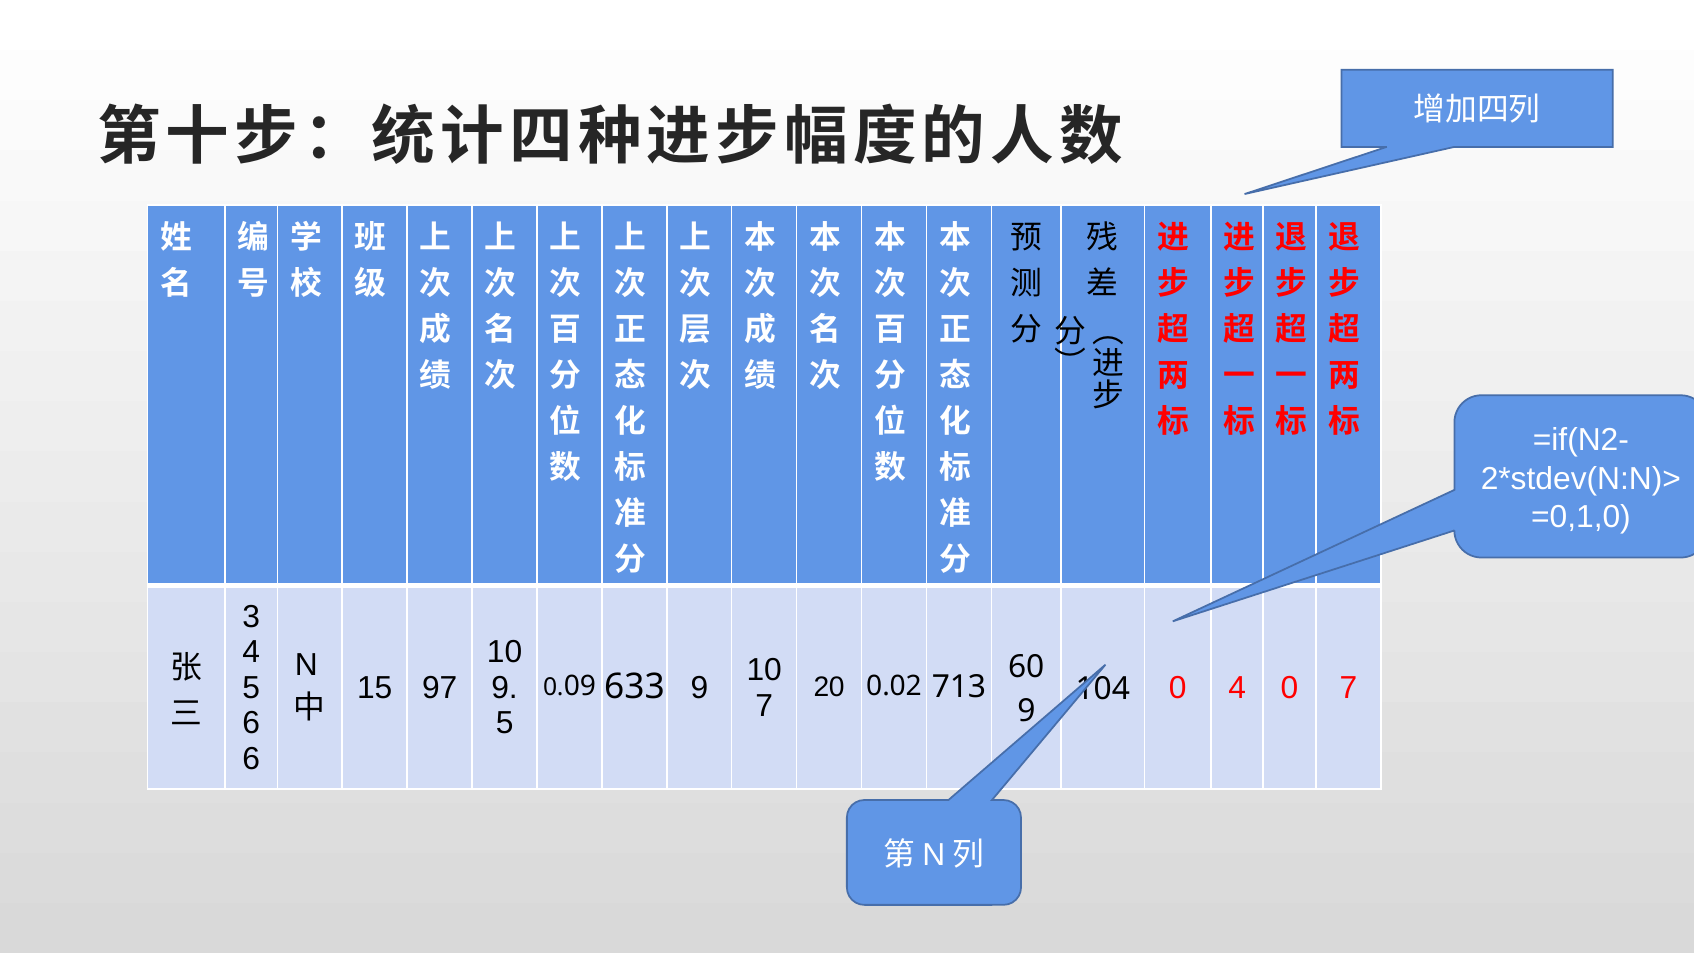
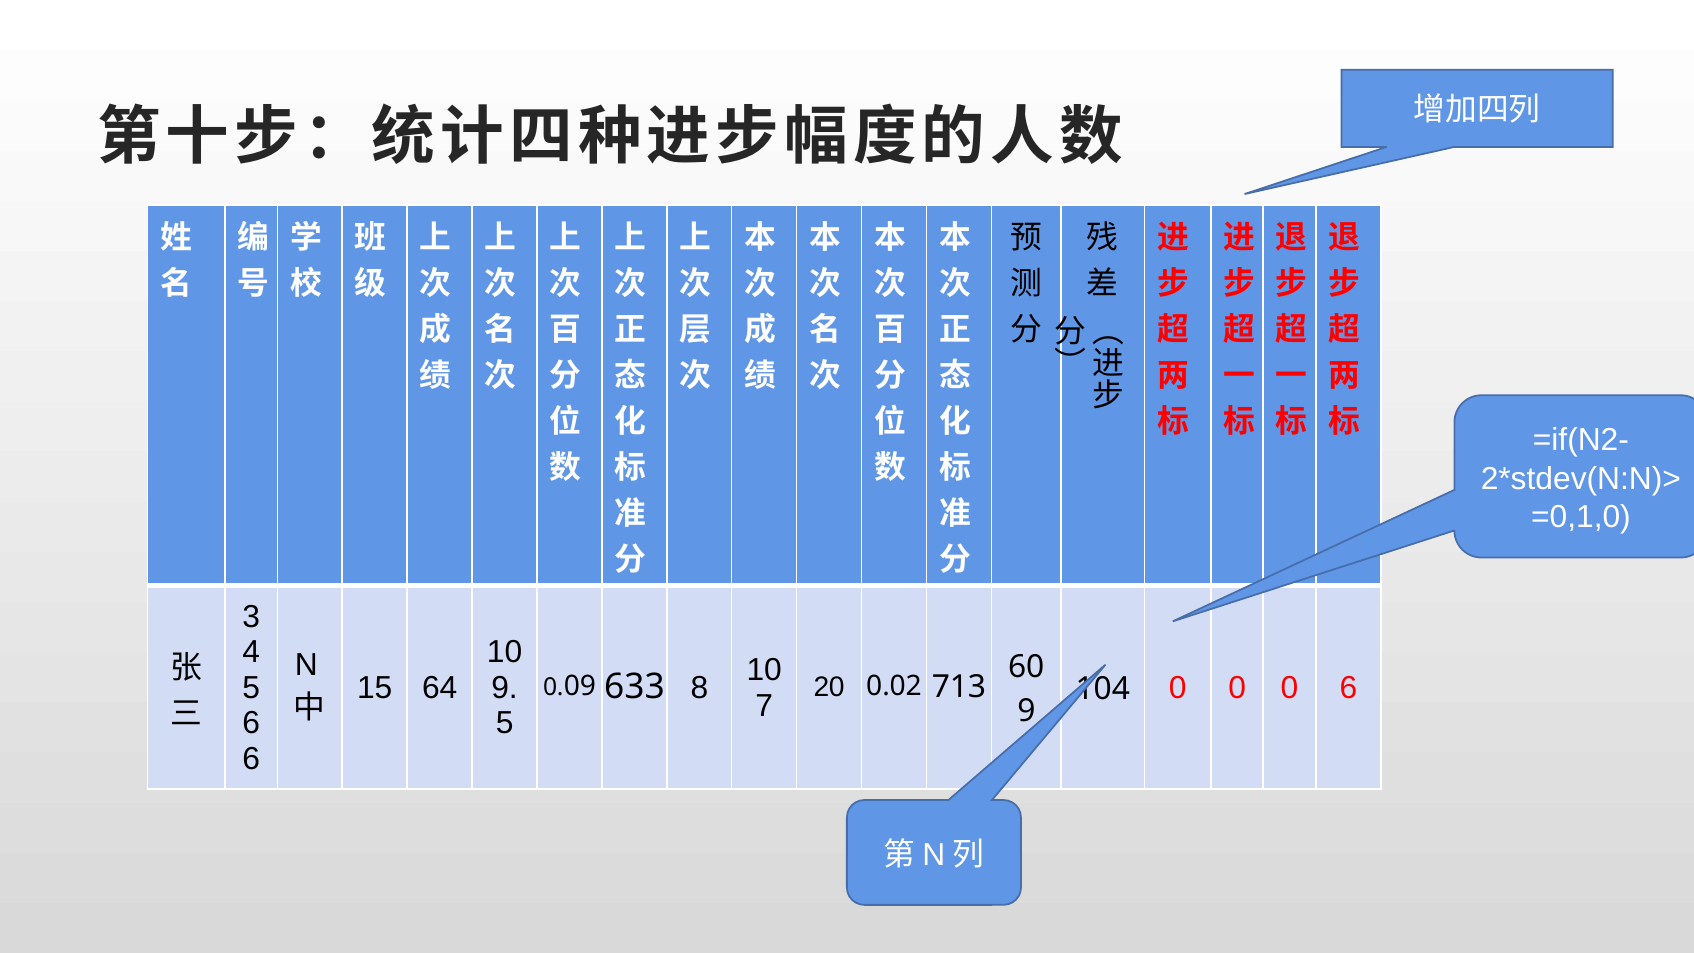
97: 97 -> 64 (440, 688)
633 9: 9 -> 8 (699, 688)
4: 4 -> 0 (1237, 688)
0 7: 7 -> 6 (1349, 688)
